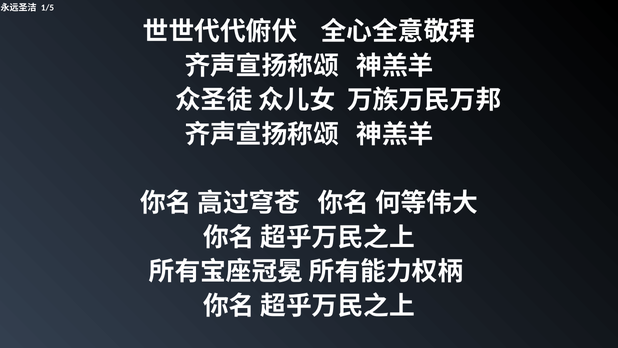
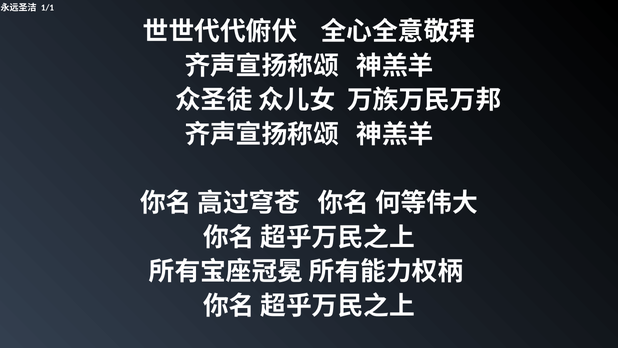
1/5: 1/5 -> 1/1 (47, 8)
